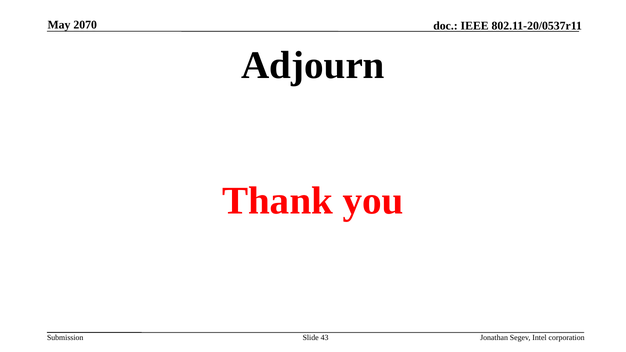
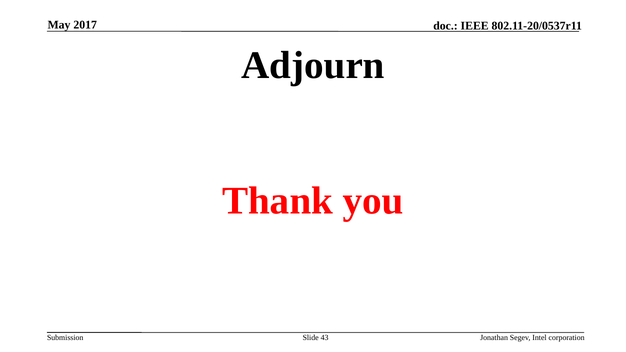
2070: 2070 -> 2017 (85, 25)
